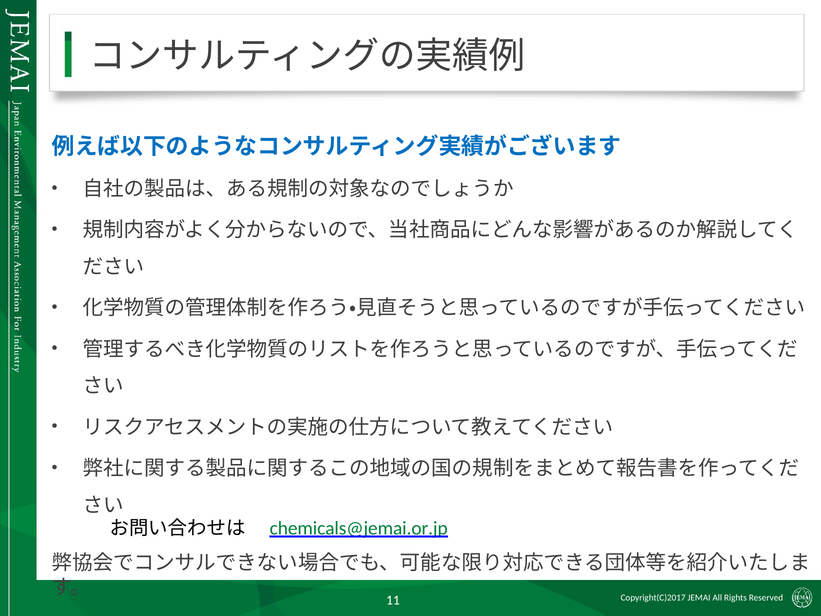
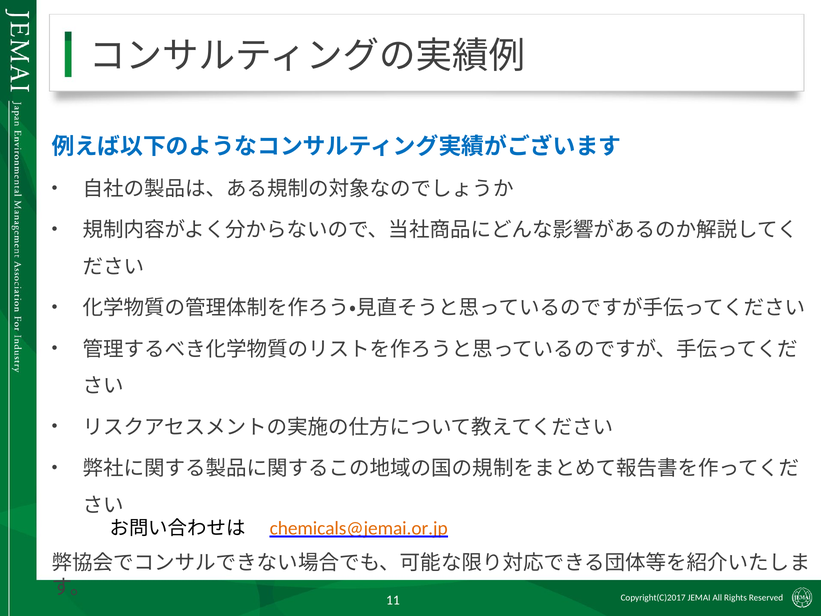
chemicals@jemai.or.jp colour: green -> orange (359, 528)
